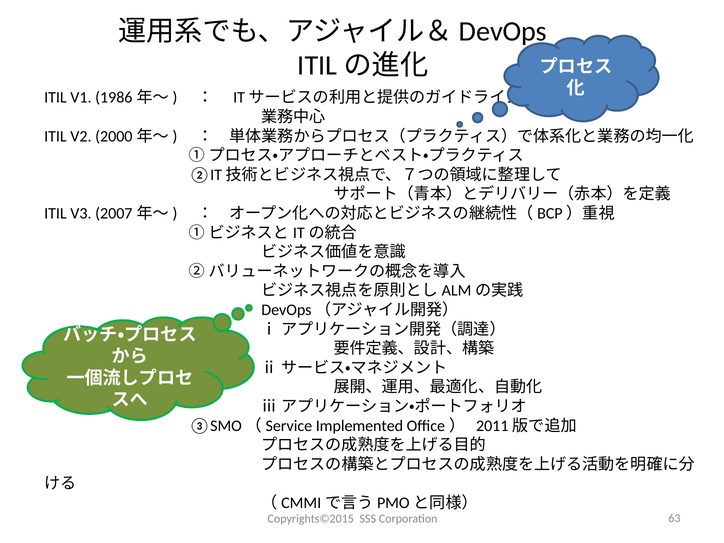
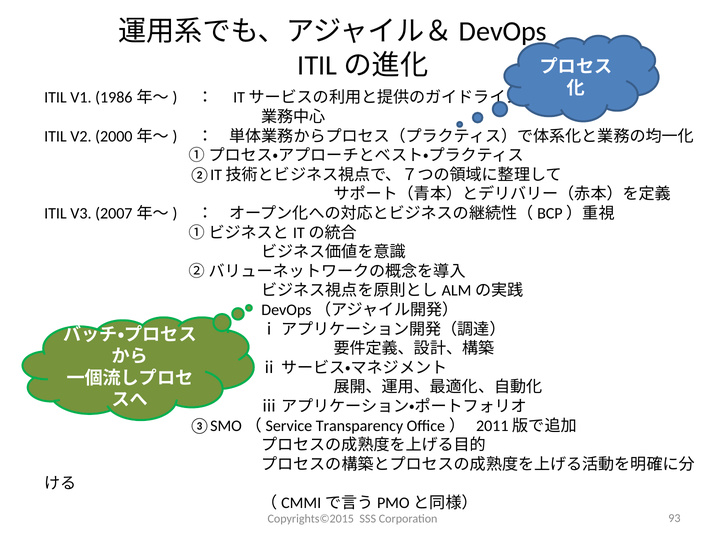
Implemented: Implemented -> Transparency (359, 426)
63: 63 -> 93 (674, 518)
